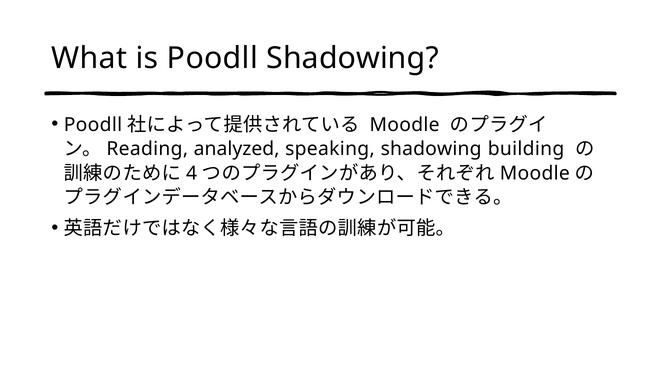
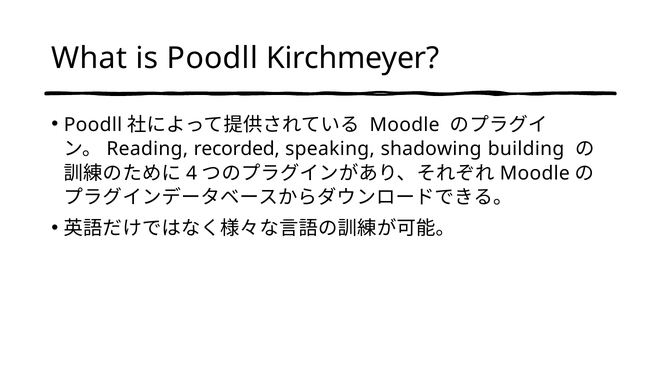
Poodll Shadowing: Shadowing -> Kirchmeyer (353, 58)
analyzed: analyzed -> recorded (237, 149)
